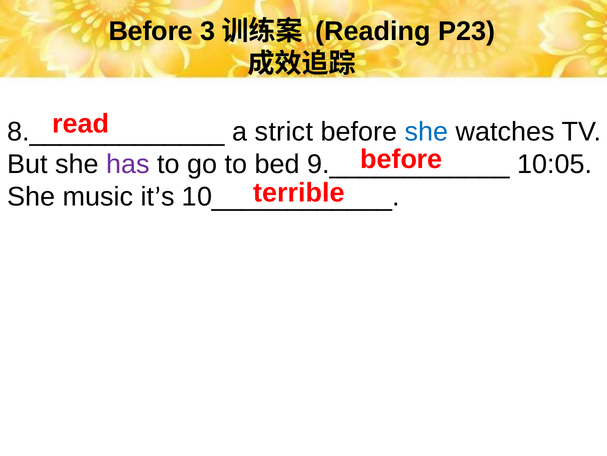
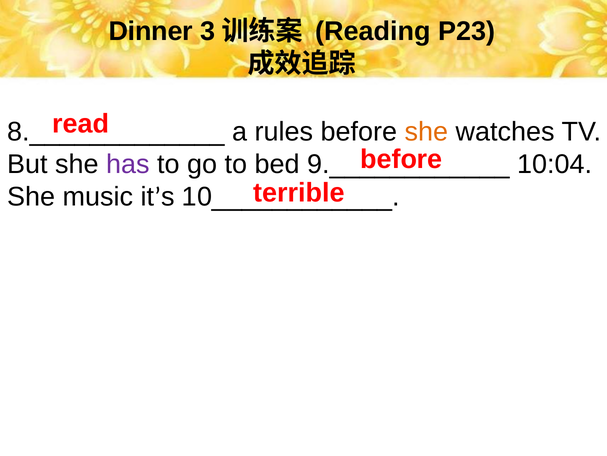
Before: Before -> Dinner (151, 31)
strict: strict -> rules (284, 132)
she colour: blue -> orange (427, 132)
10:05: 10:05 -> 10:04 (555, 164)
